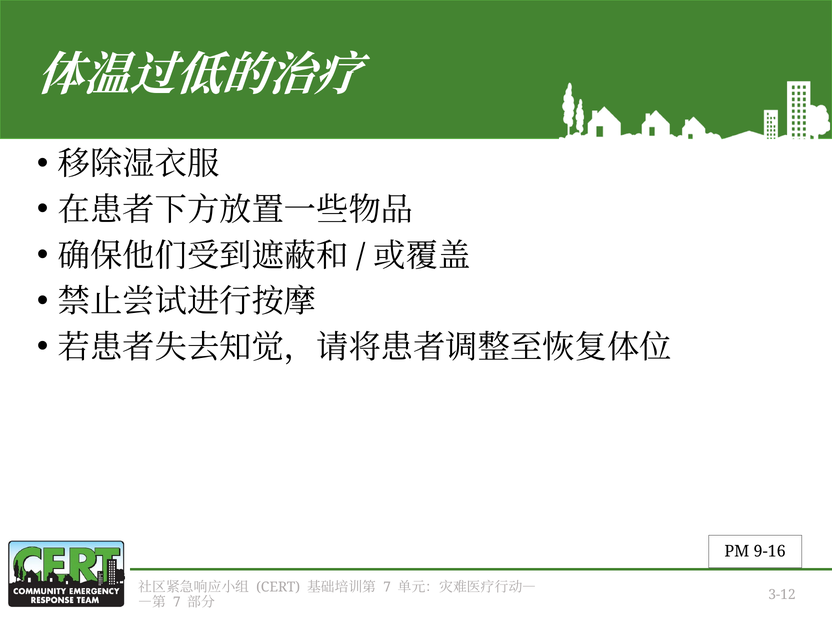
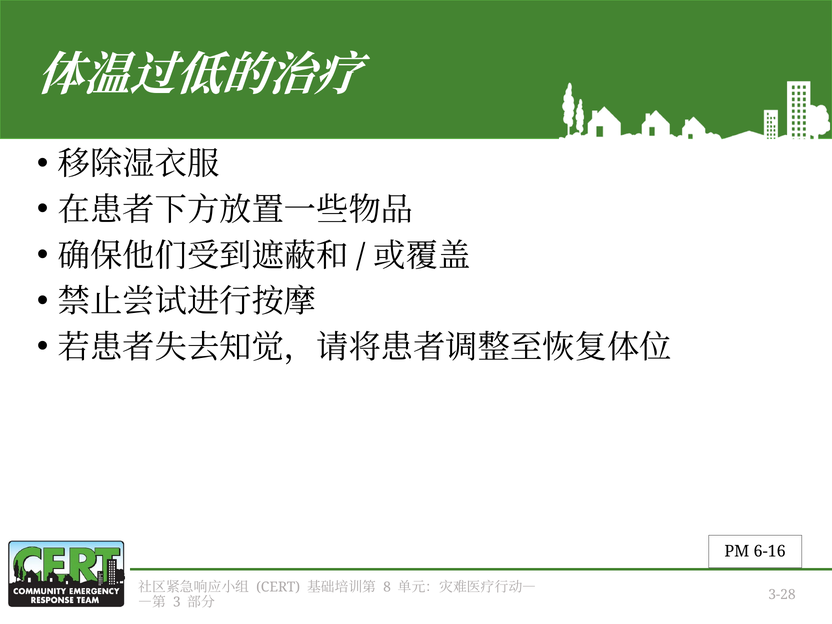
9-16: 9-16 -> 6-16 (770, 551)
7: 7 -> 8 (387, 587)
7: 7 -> 3 (177, 602)
3-12: 3-12 -> 3-28 (782, 595)
